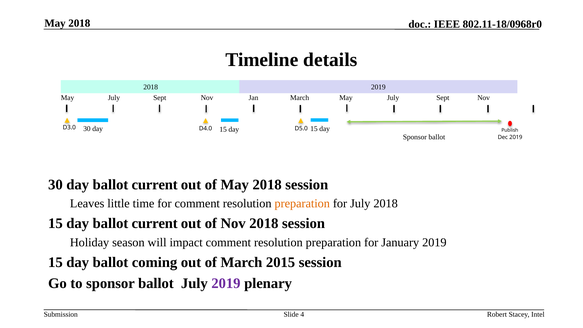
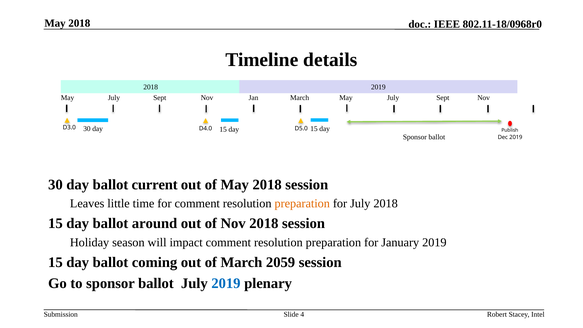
15 day ballot current: current -> around (155, 223)
2015: 2015 -> 2059 (281, 262)
2019 colour: purple -> blue (226, 283)
